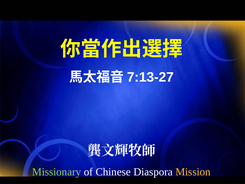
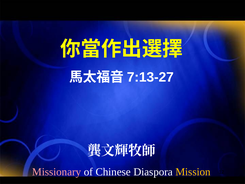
Missionary colour: light green -> pink (57, 172)
